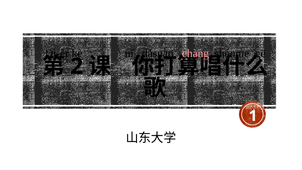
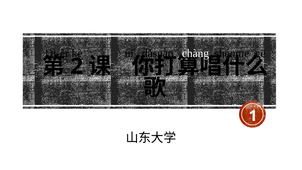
chàng colour: pink -> white (195, 53)
